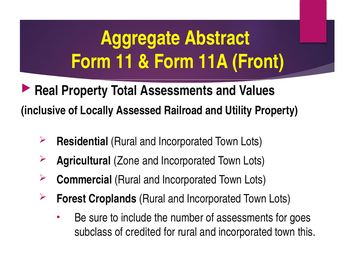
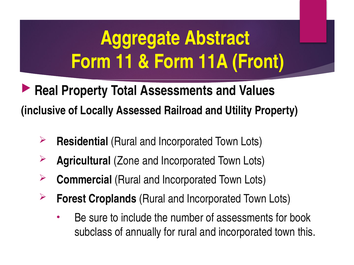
goes: goes -> book (300, 218)
credited: credited -> annually (143, 232)
